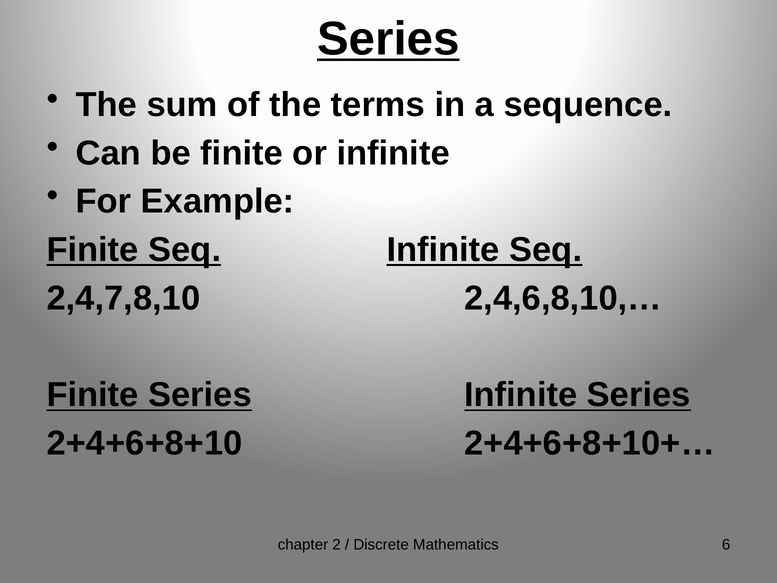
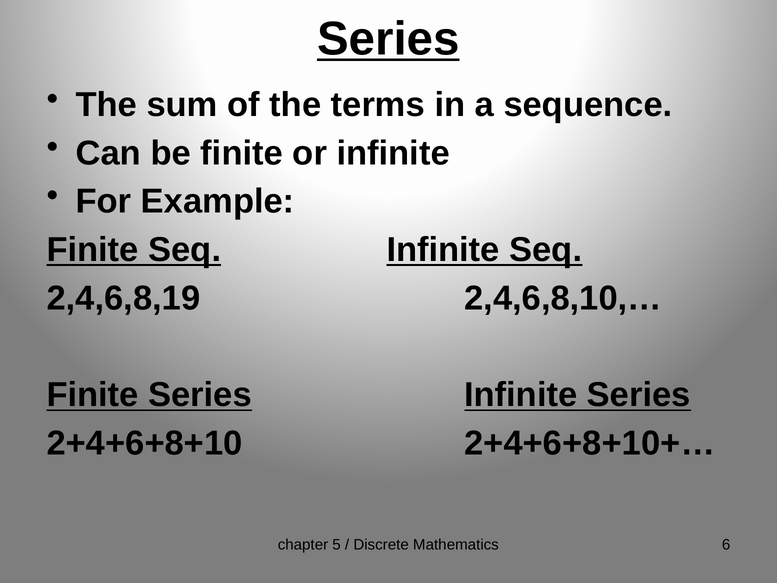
2,4,7,8,10: 2,4,7,8,10 -> 2,4,6,8,19 (123, 298)
2: 2 -> 5 (337, 545)
